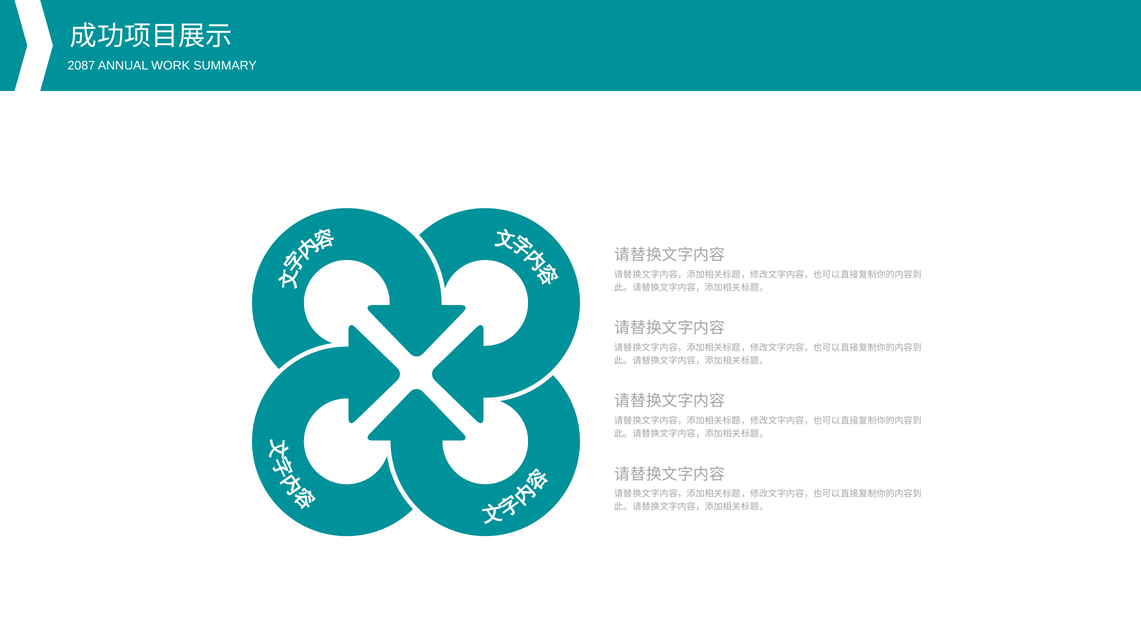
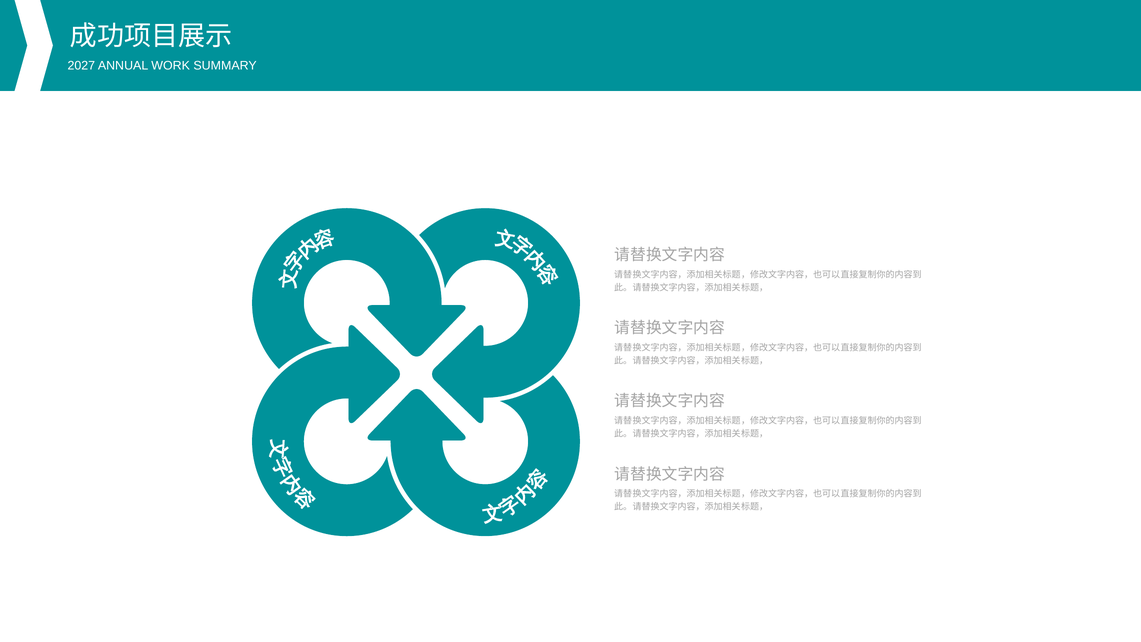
2087: 2087 -> 2027 (81, 66)
